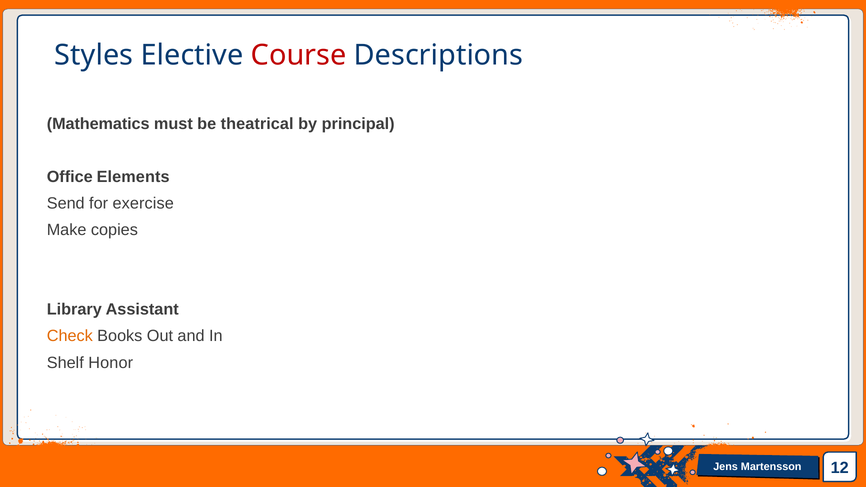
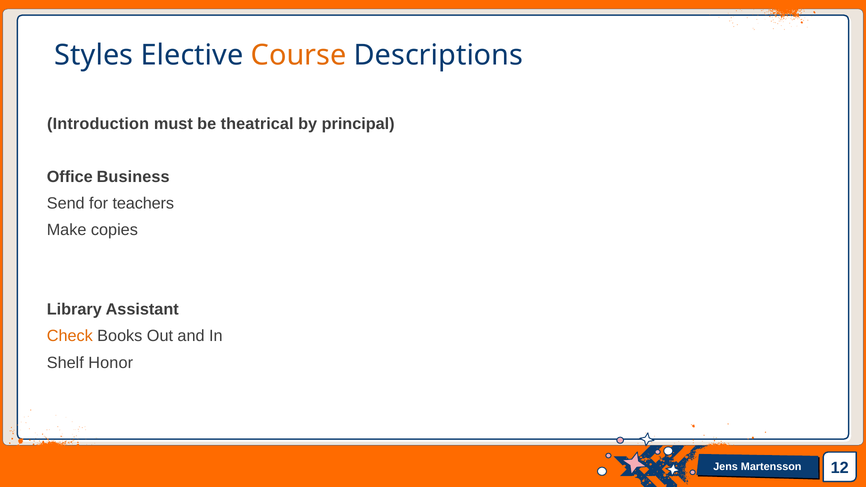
Course colour: red -> orange (299, 55)
Mathematics: Mathematics -> Introduction (98, 124)
Elements: Elements -> Business (133, 177)
exercise: exercise -> teachers (143, 203)
